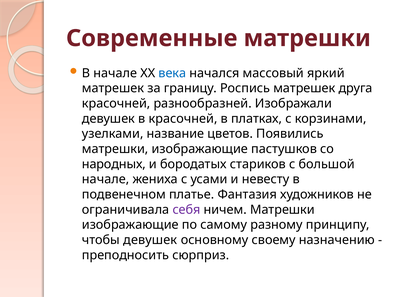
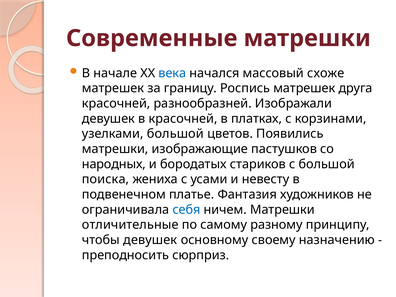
яркий: яркий -> схоже (326, 73)
узелками название: название -> большой (175, 134)
начале: начале -> поиска (106, 179)
себя colour: purple -> blue (186, 210)
изображающие: изображающие -> отличительные (130, 225)
